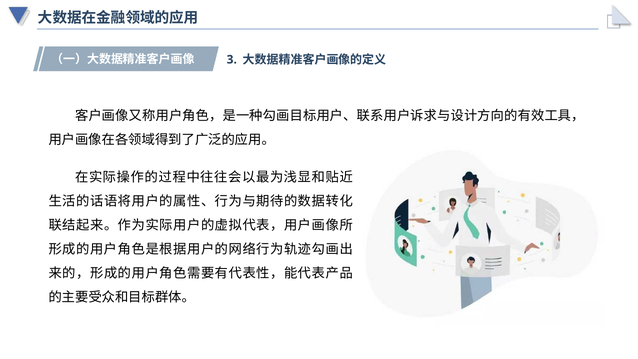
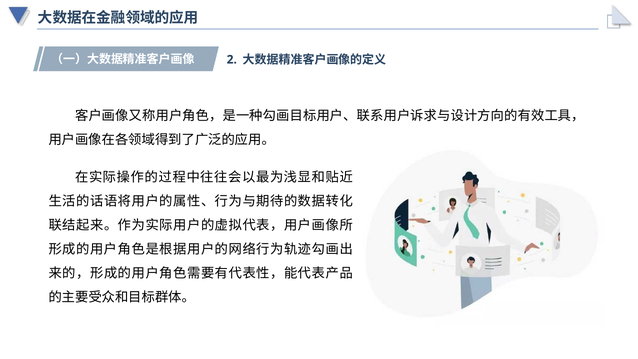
3: 3 -> 2 (232, 60)
